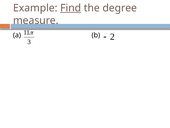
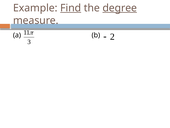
degree underline: none -> present (120, 8)
